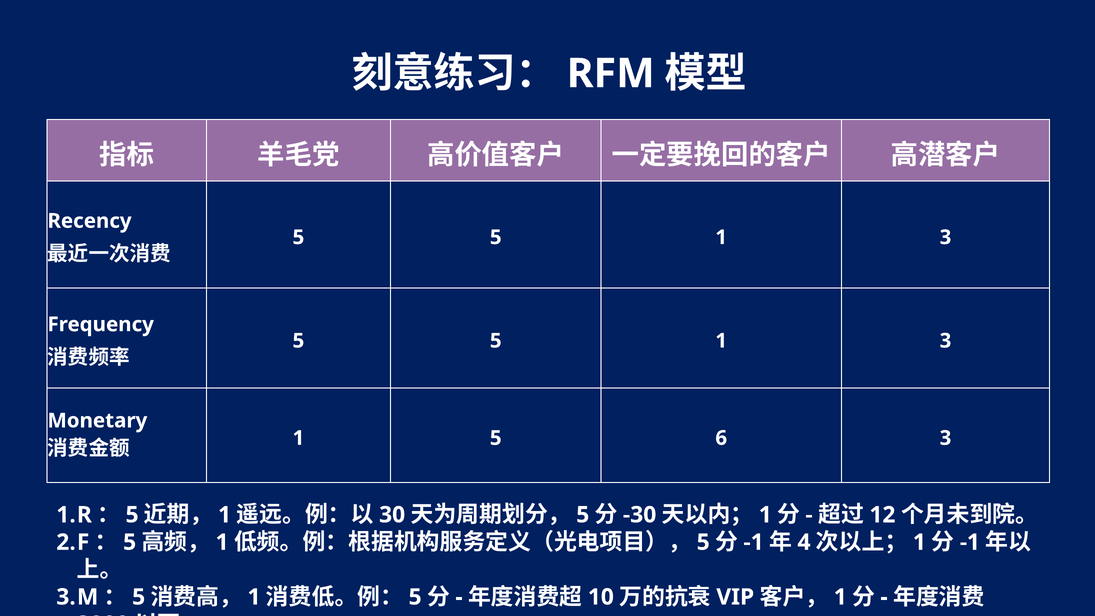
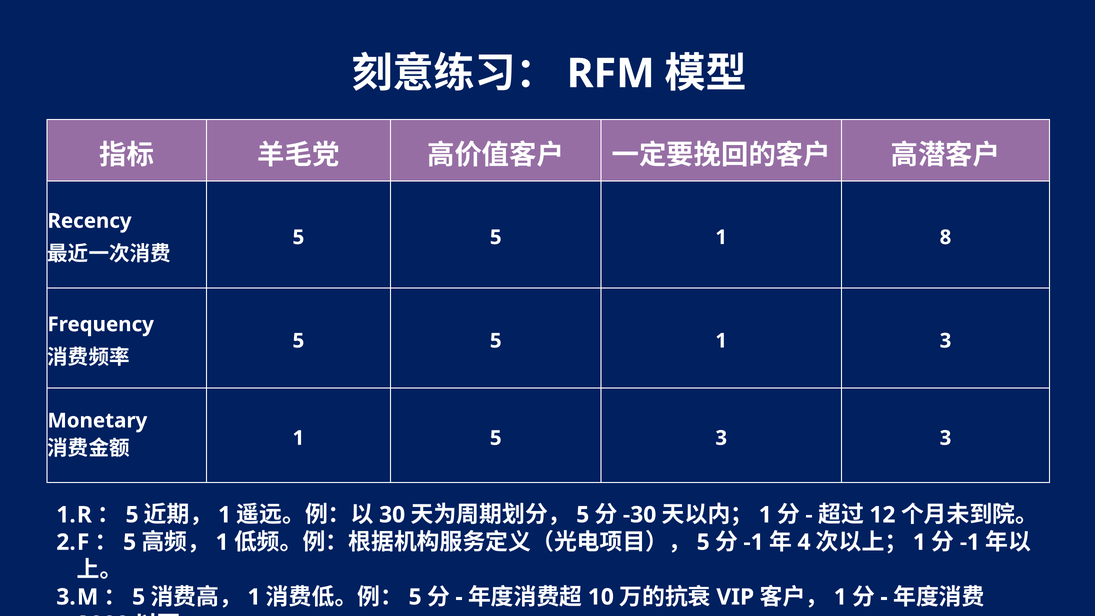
3: 3 -> 8 (945, 237)
5 6: 6 -> 3 (721, 438)
